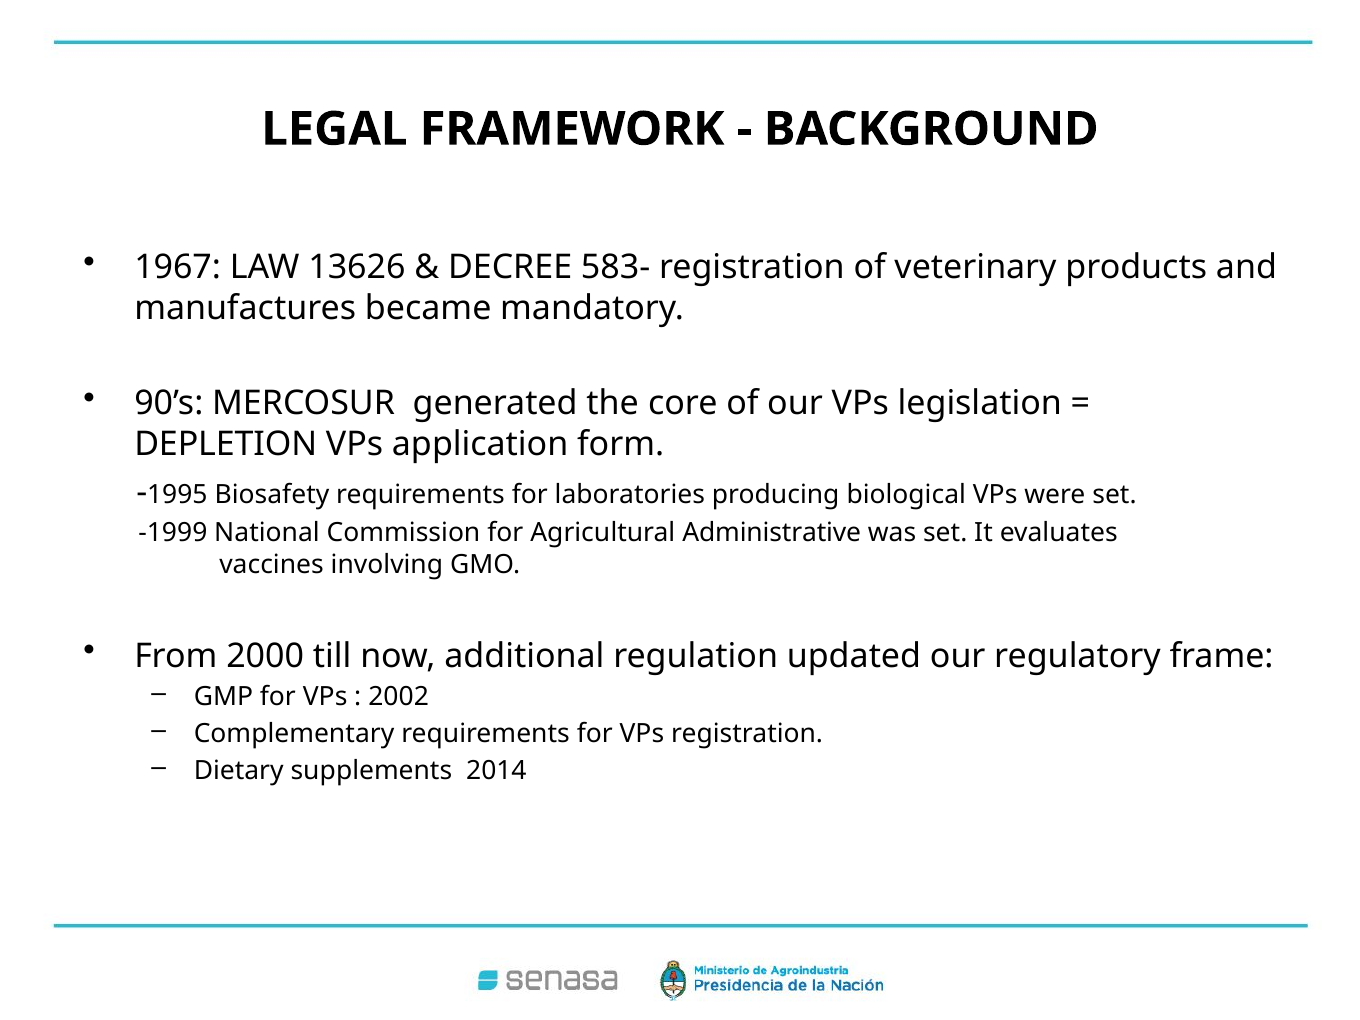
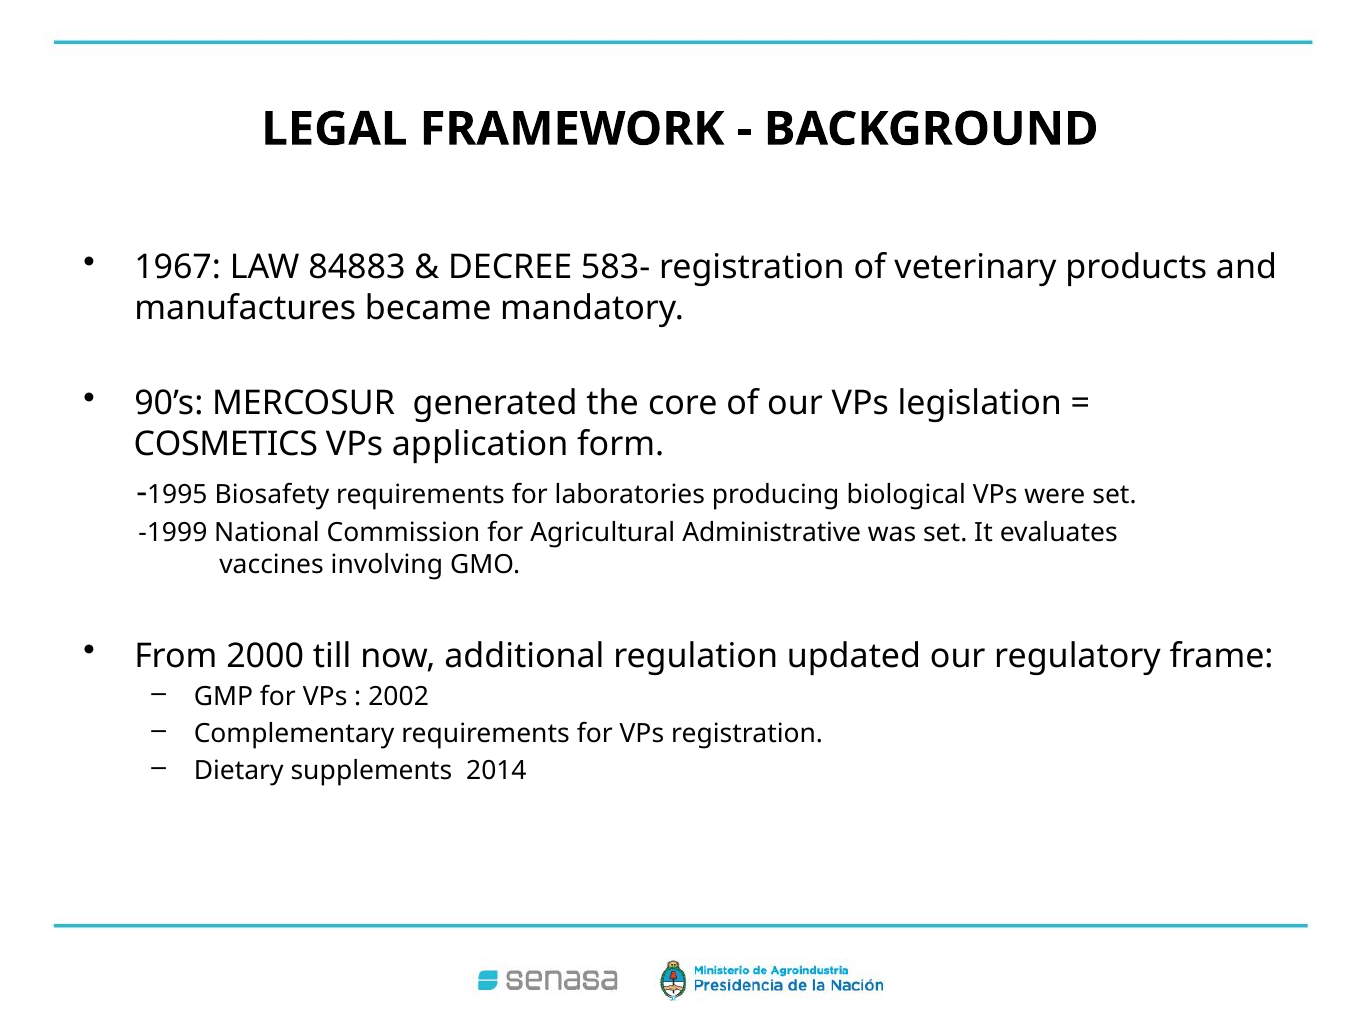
13626: 13626 -> 84883 (357, 268)
DEPLETION: DEPLETION -> COSMETICS (226, 444)
